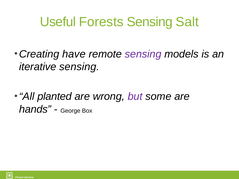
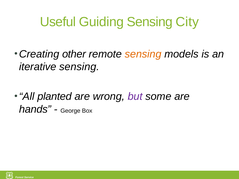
Forests: Forests -> Guiding (101, 22)
Salt: Salt -> City (187, 22)
have: have -> other (74, 54)
sensing colour: purple -> orange (143, 54)
